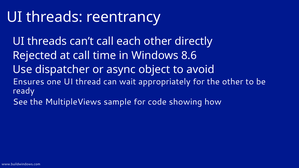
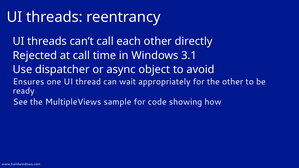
8.6: 8.6 -> 3.1 (189, 55)
